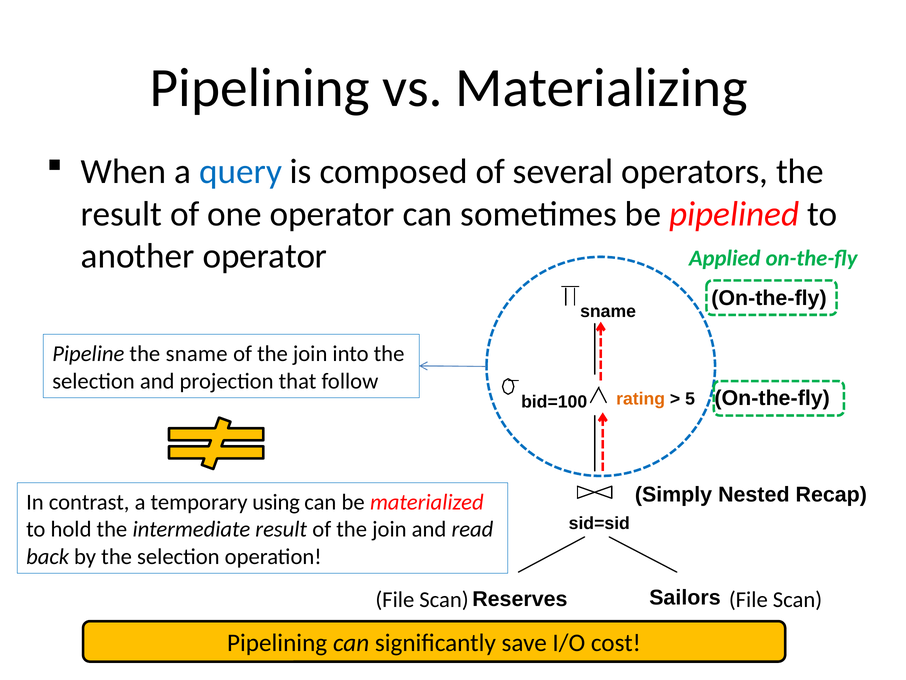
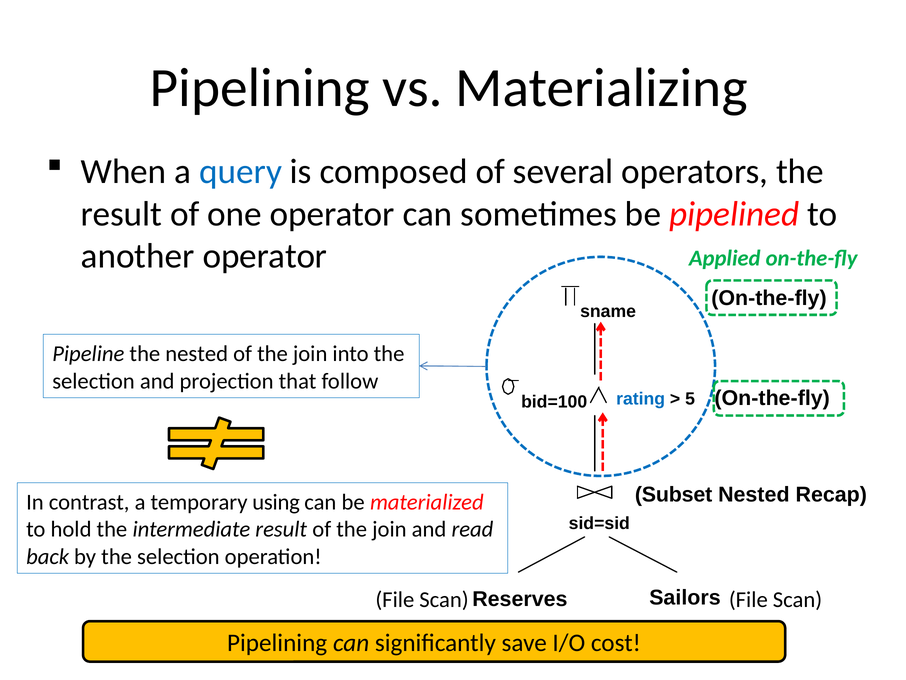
the sname: sname -> nested (197, 354)
rating colour: orange -> blue (641, 398)
Simply: Simply -> Subset (674, 494)
